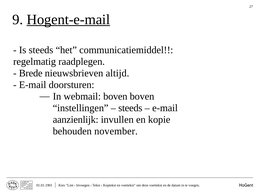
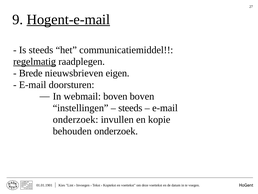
regelmatig underline: none -> present (35, 61)
altijd: altijd -> eigen (118, 73)
aanzienlijk: aanzienlijk -> onderzoek (76, 119)
behouden november: november -> onderzoek (116, 131)
